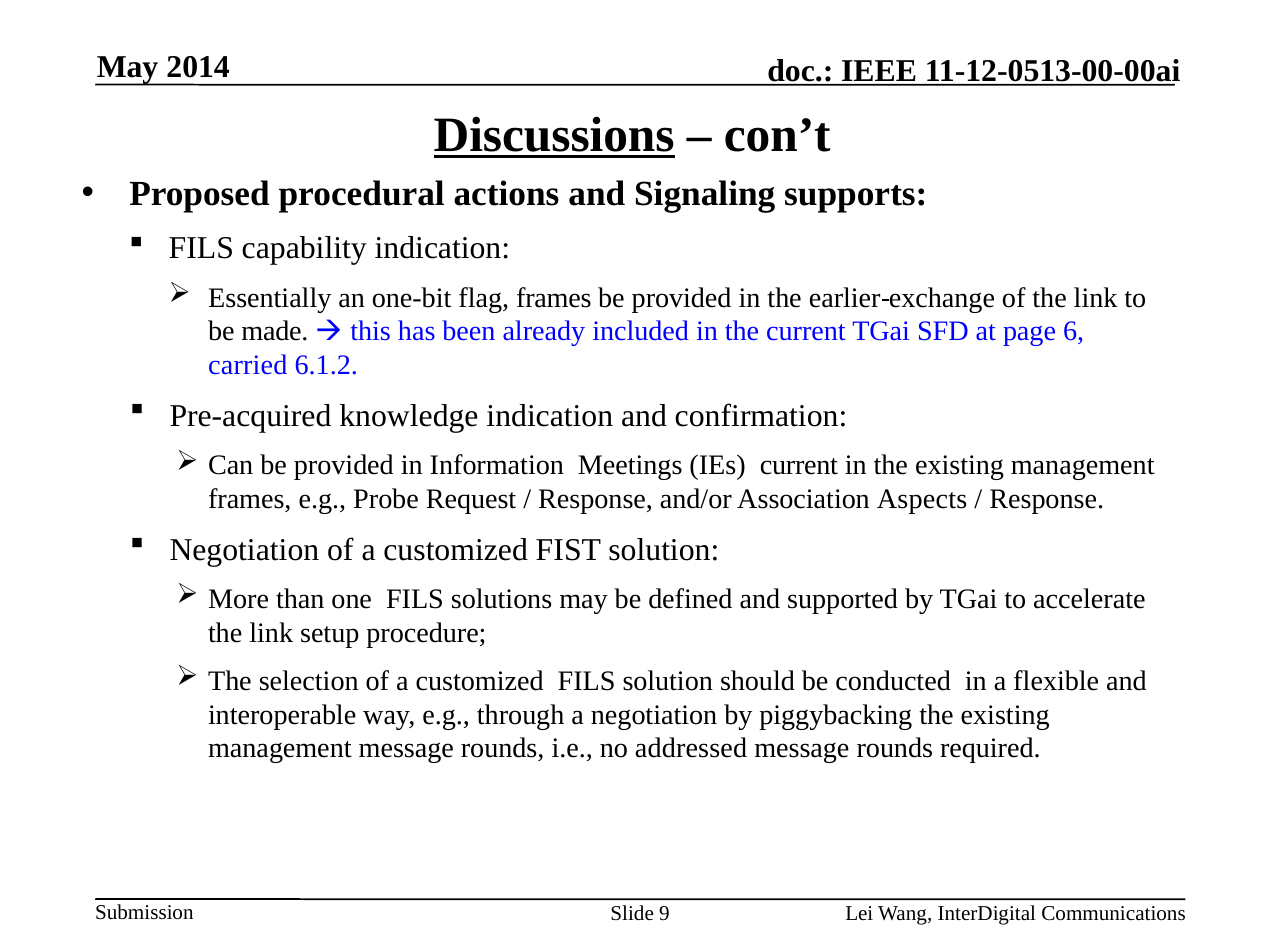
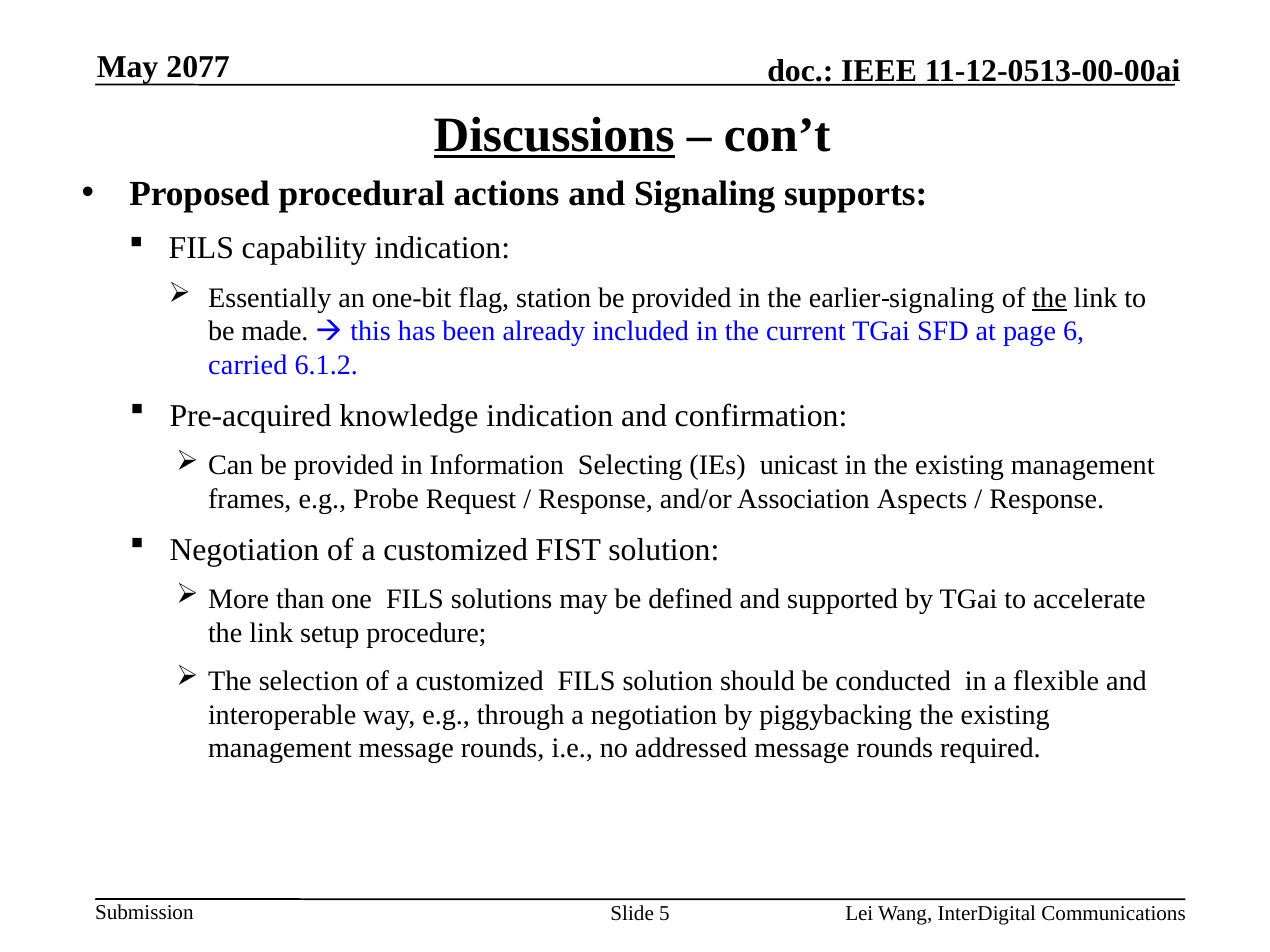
2014: 2014 -> 2077 (198, 67)
flag frames: frames -> station (554, 298)
earlier exchange: exchange -> signaling (942, 298)
the underline: none -> present (1050, 298)
Meetings: Meetings -> Selecting (630, 466)
IEs current: current -> unicast (799, 466)
9: 9 -> 5 (664, 914)
